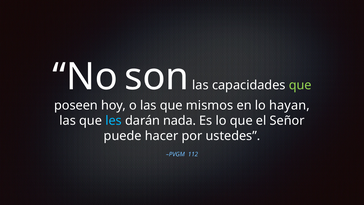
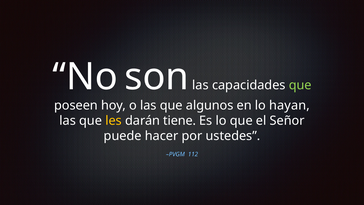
mismos: mismos -> algunos (210, 105)
les colour: light blue -> yellow (114, 121)
nada: nada -> tiene (180, 121)
